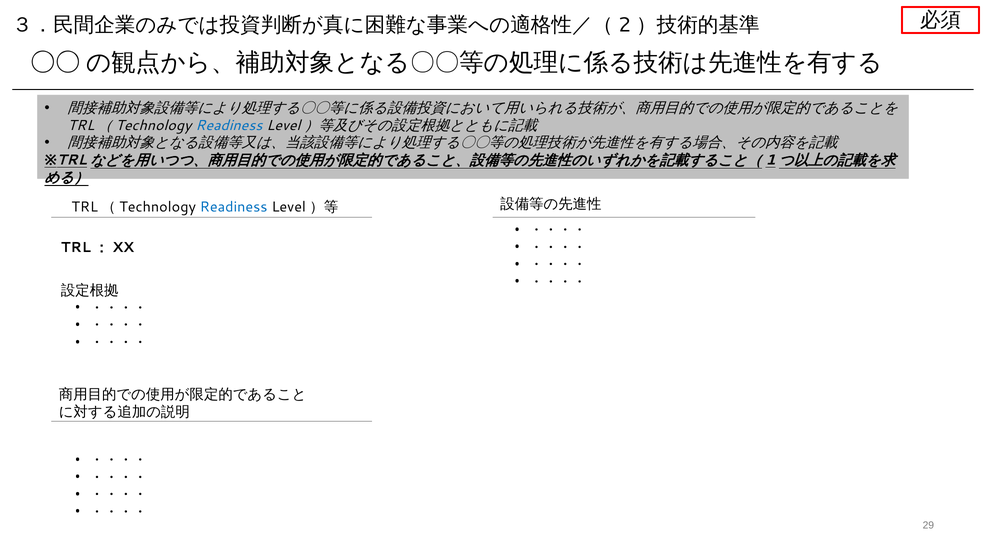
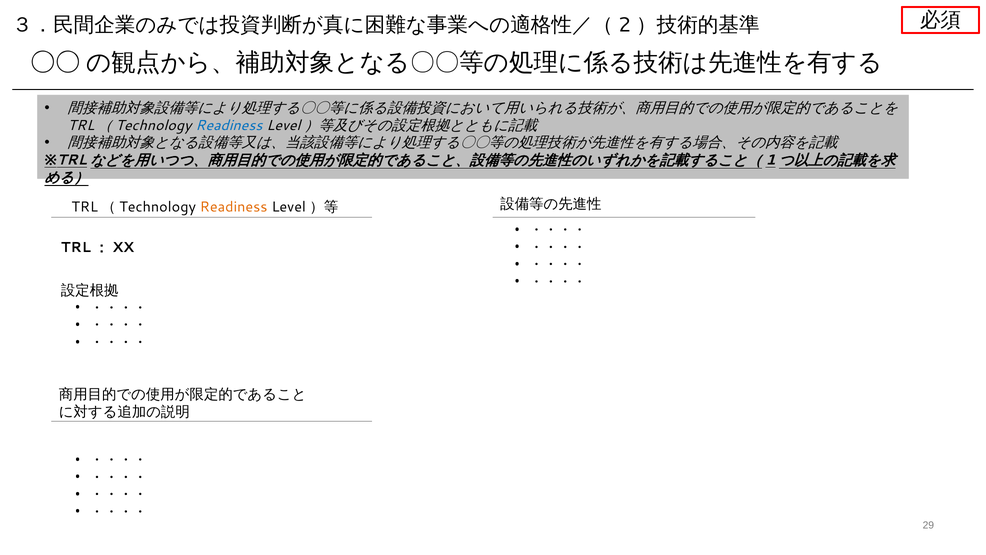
Readiness colour: blue -> orange (234, 207)
